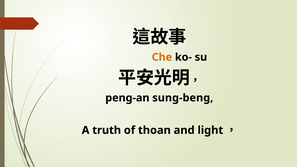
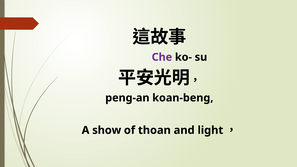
Che colour: orange -> purple (162, 57)
sung-beng: sung-beng -> koan-beng (183, 98)
truth: truth -> show (107, 130)
